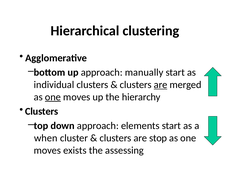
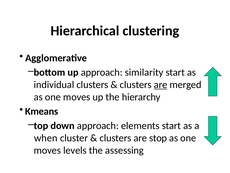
manually: manually -> similarity (144, 72)
one underline: present -> none (53, 97)
Clusters: Clusters -> Kmeans (42, 111)
exists: exists -> levels (75, 150)
